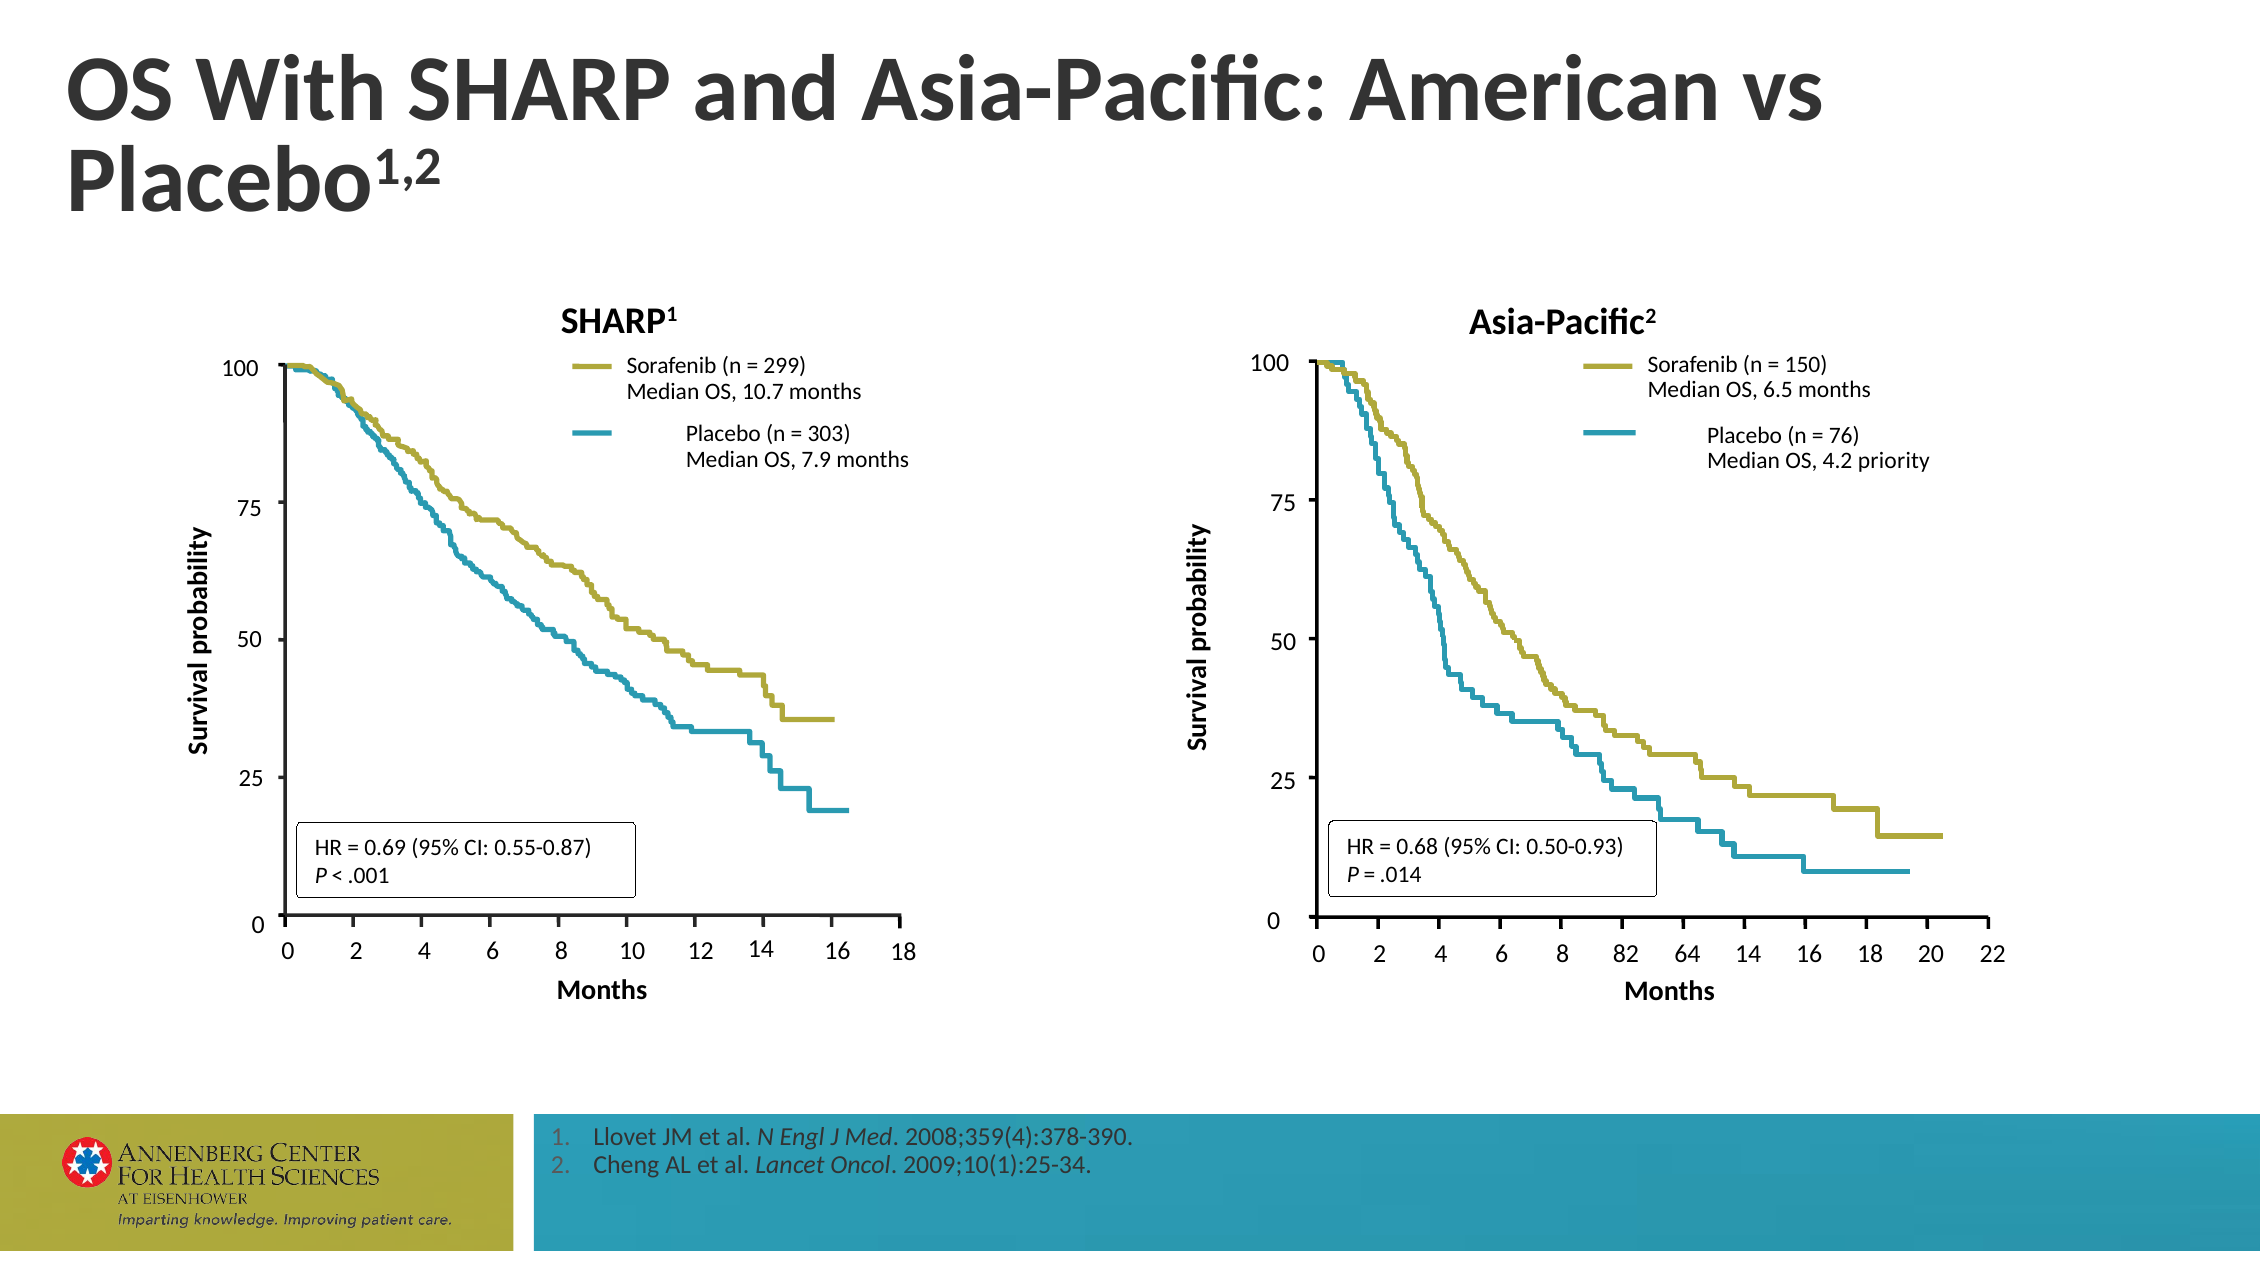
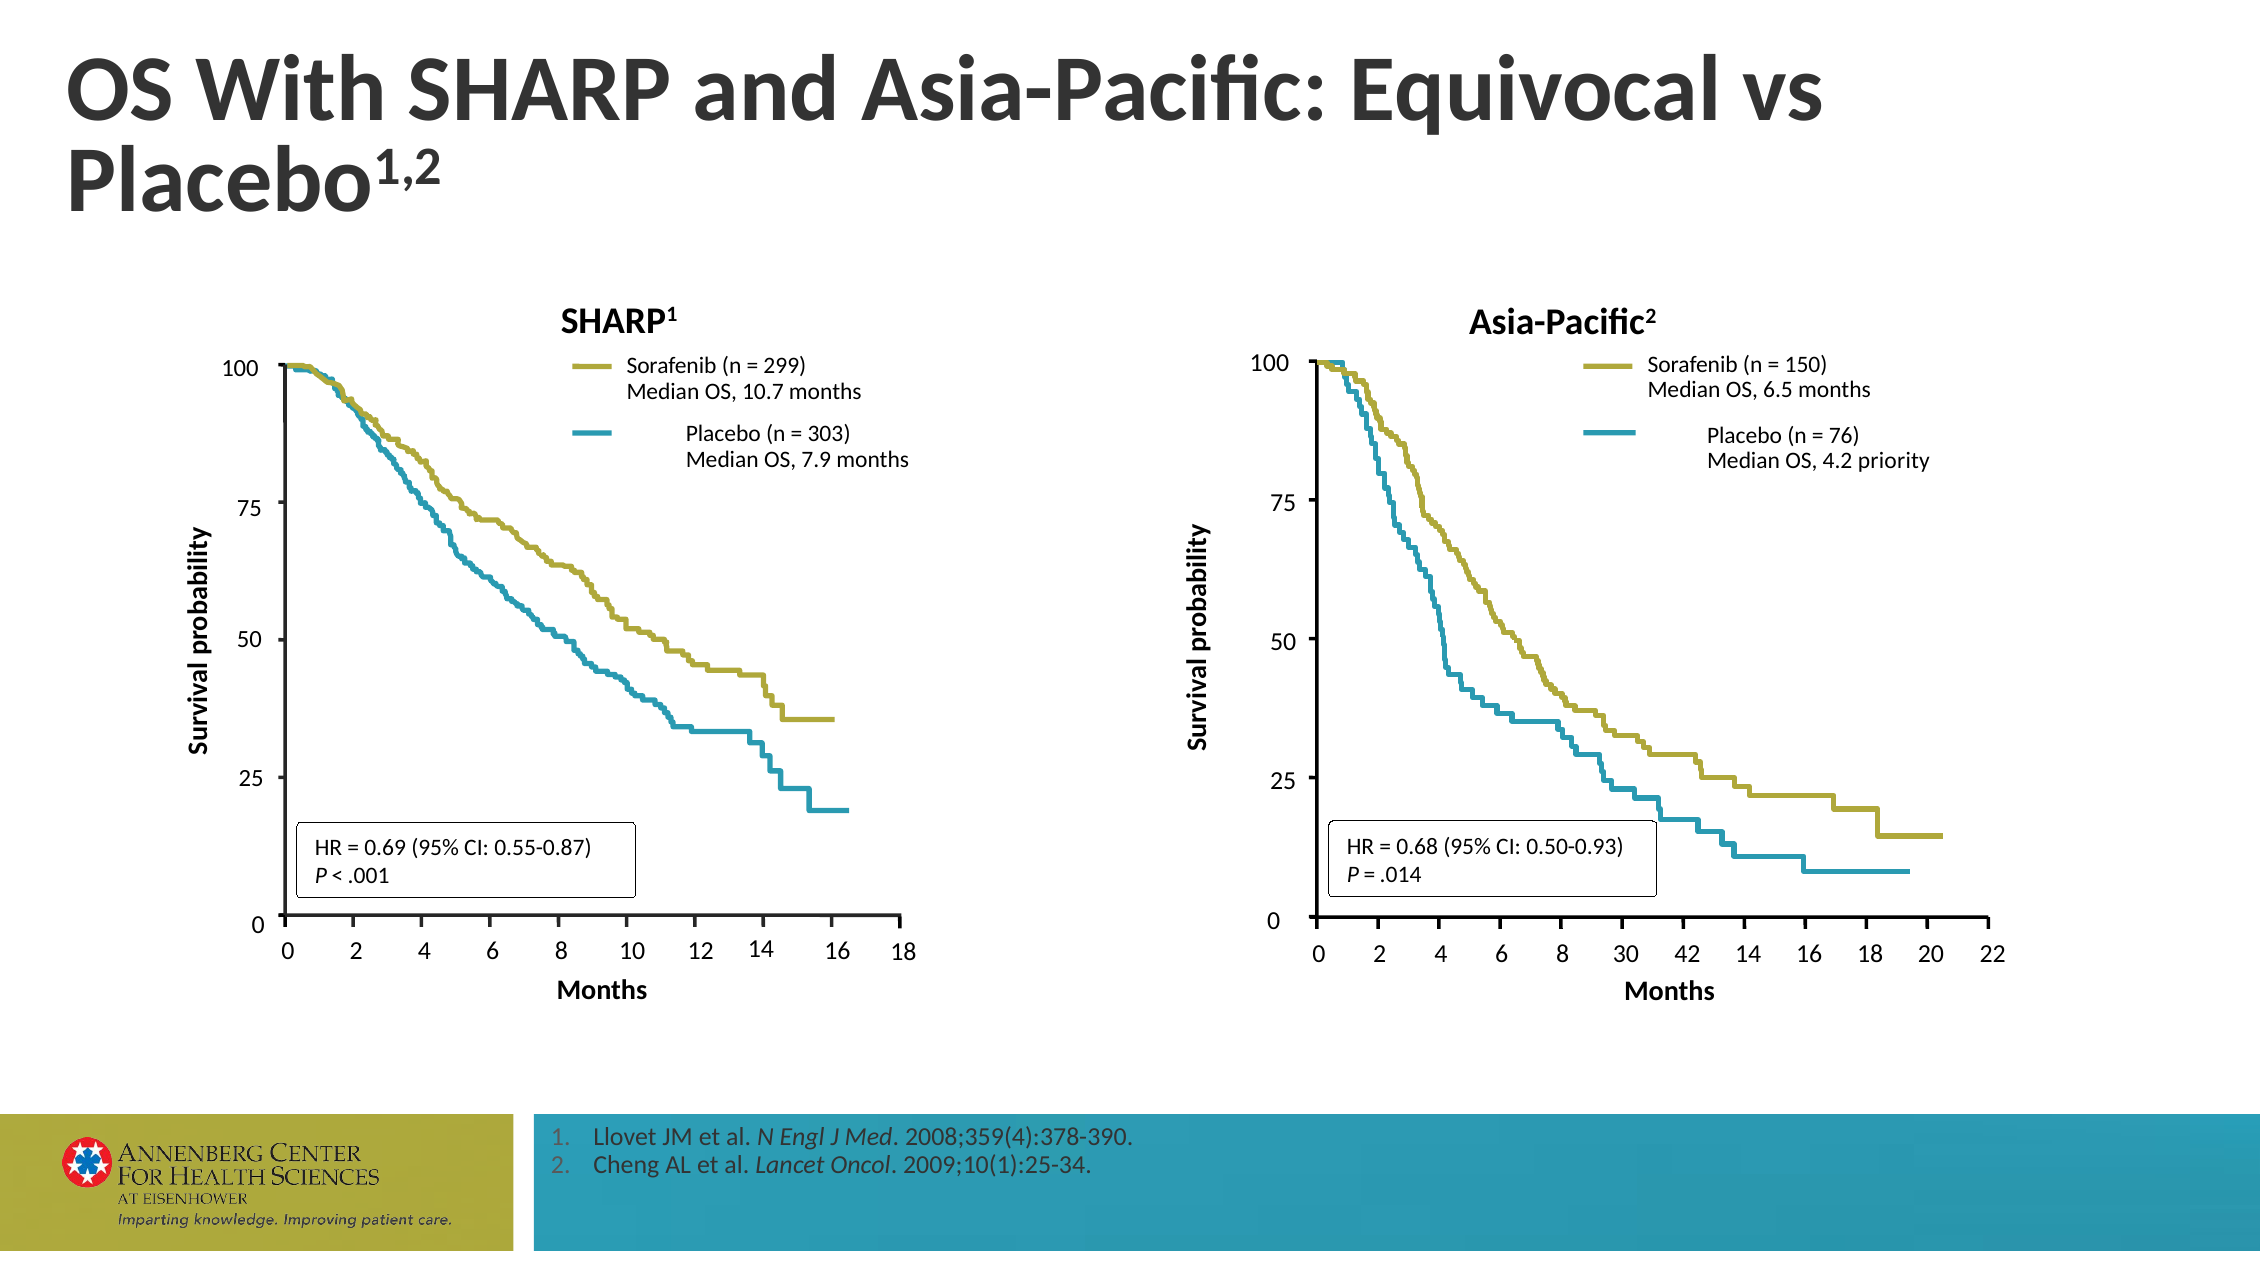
American: American -> Equivocal (1535, 89)
82: 82 -> 30 (1626, 953)
64: 64 -> 42 (1687, 953)
